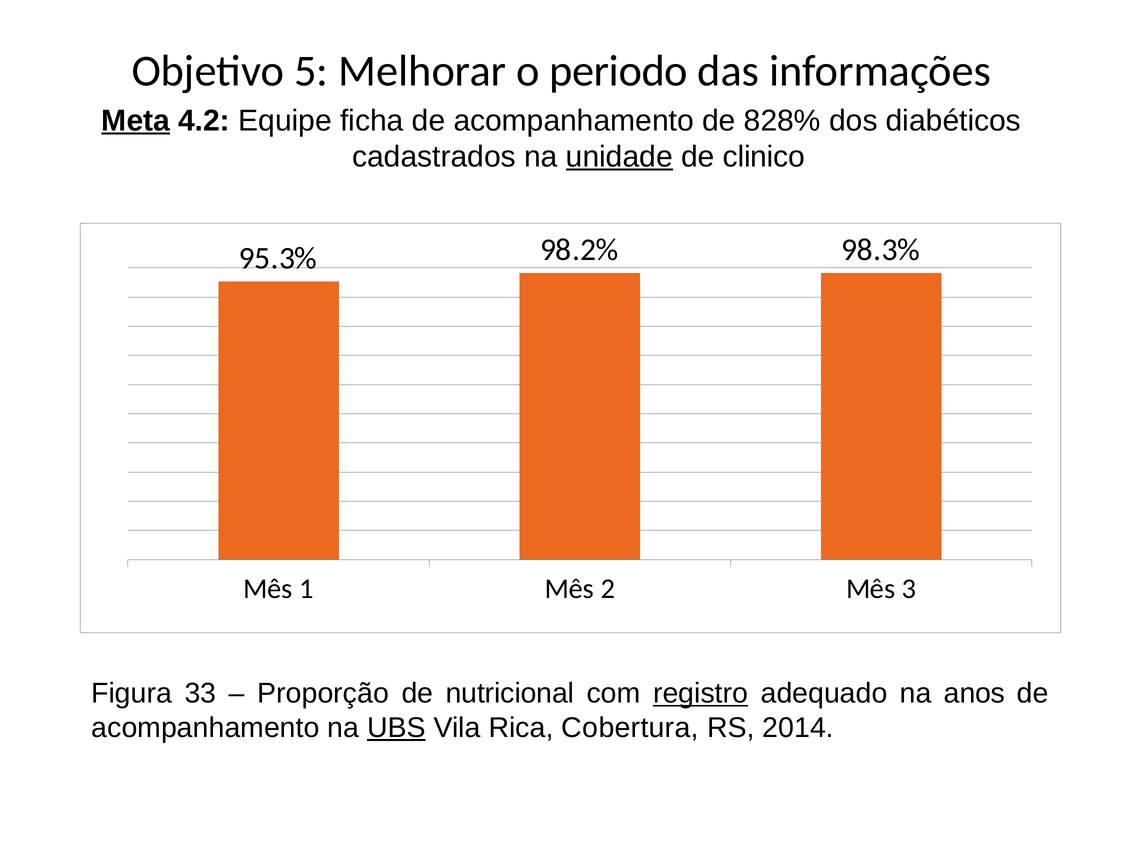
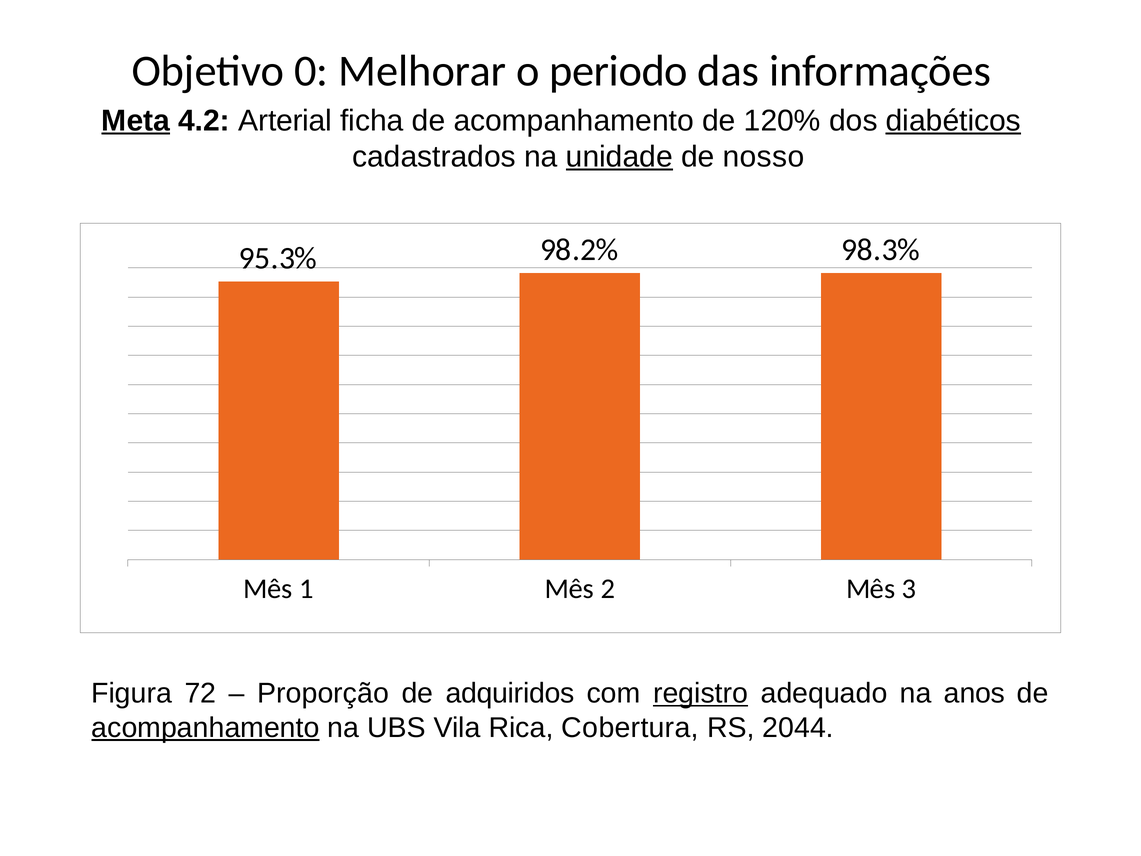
5: 5 -> 0 (311, 71)
Equipe: Equipe -> Arterial (285, 121)
828%: 828% -> 120% (782, 121)
diabéticos underline: none -> present (953, 121)
clinico: clinico -> nosso (764, 157)
33: 33 -> 72 (200, 693)
nutricional: nutricional -> adquiridos (510, 693)
acompanhamento underline: none -> present (206, 727)
UBS underline: present -> none (396, 727)
2014: 2014 -> 2044 (798, 727)
